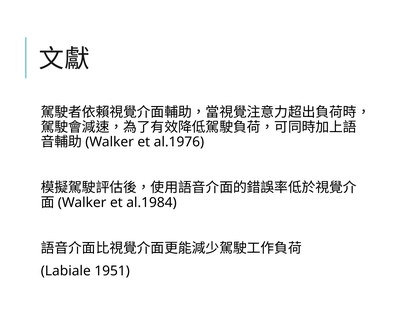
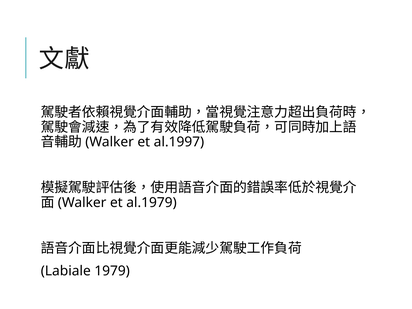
al.1976: al.1976 -> al.1997 (179, 142)
al.1984: al.1984 -> al.1979 (151, 203)
1951: 1951 -> 1979 (112, 271)
